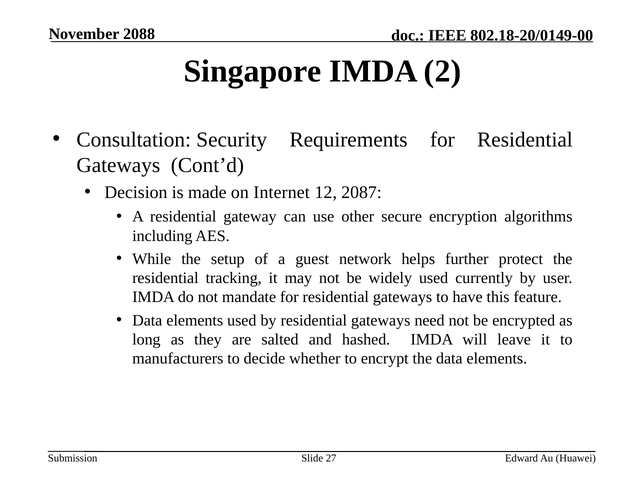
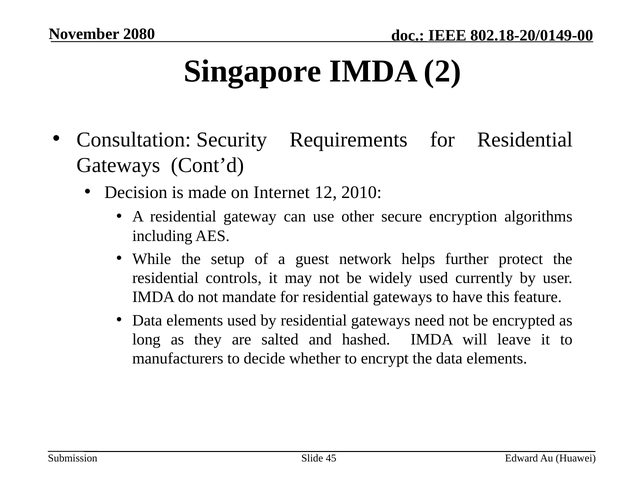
2088: 2088 -> 2080 (139, 34)
2087: 2087 -> 2010 (362, 193)
tracking: tracking -> controls (234, 278)
27: 27 -> 45 (331, 459)
